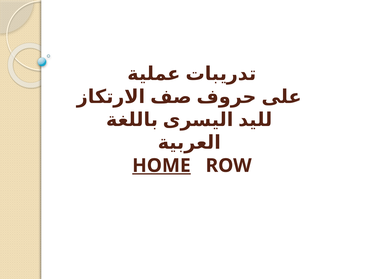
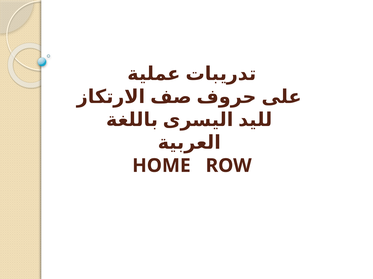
HOME underline: present -> none (161, 166)
